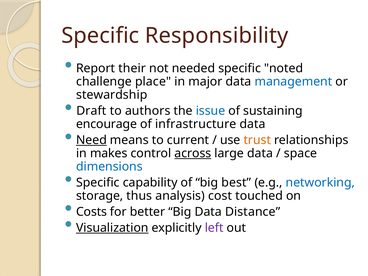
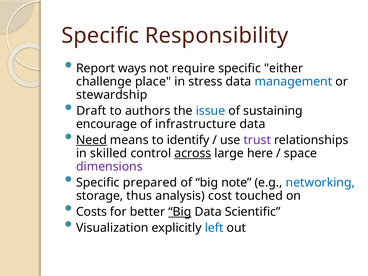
their: their -> ways (132, 68)
needed: needed -> require (193, 68)
noted: noted -> either (284, 68)
major: major -> stress (205, 82)
current: current -> identify (188, 140)
trust colour: orange -> purple (257, 140)
makes: makes -> skilled (109, 153)
large data: data -> here (260, 153)
dimensions colour: blue -> purple (109, 167)
capability: capability -> prepared (150, 183)
best: best -> note (236, 183)
Big underline: none -> present (180, 212)
Distance: Distance -> Scientific (253, 212)
Visualization underline: present -> none (112, 228)
left colour: purple -> blue (214, 228)
